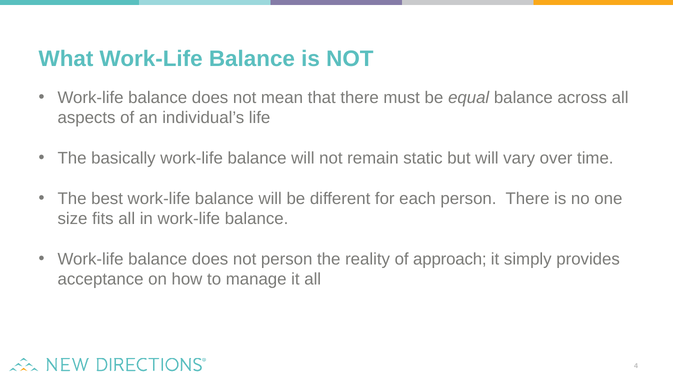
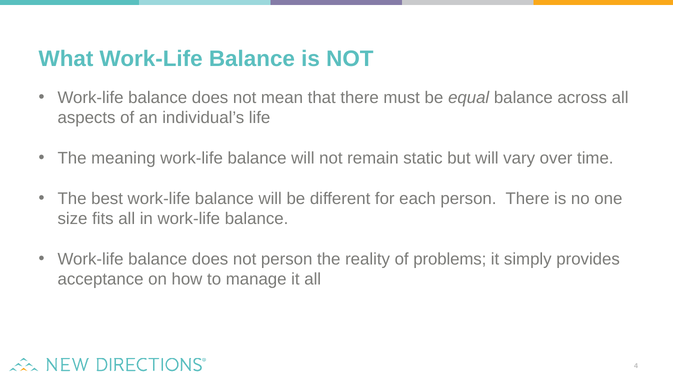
basically: basically -> meaning (123, 158)
approach: approach -> problems (450, 259)
